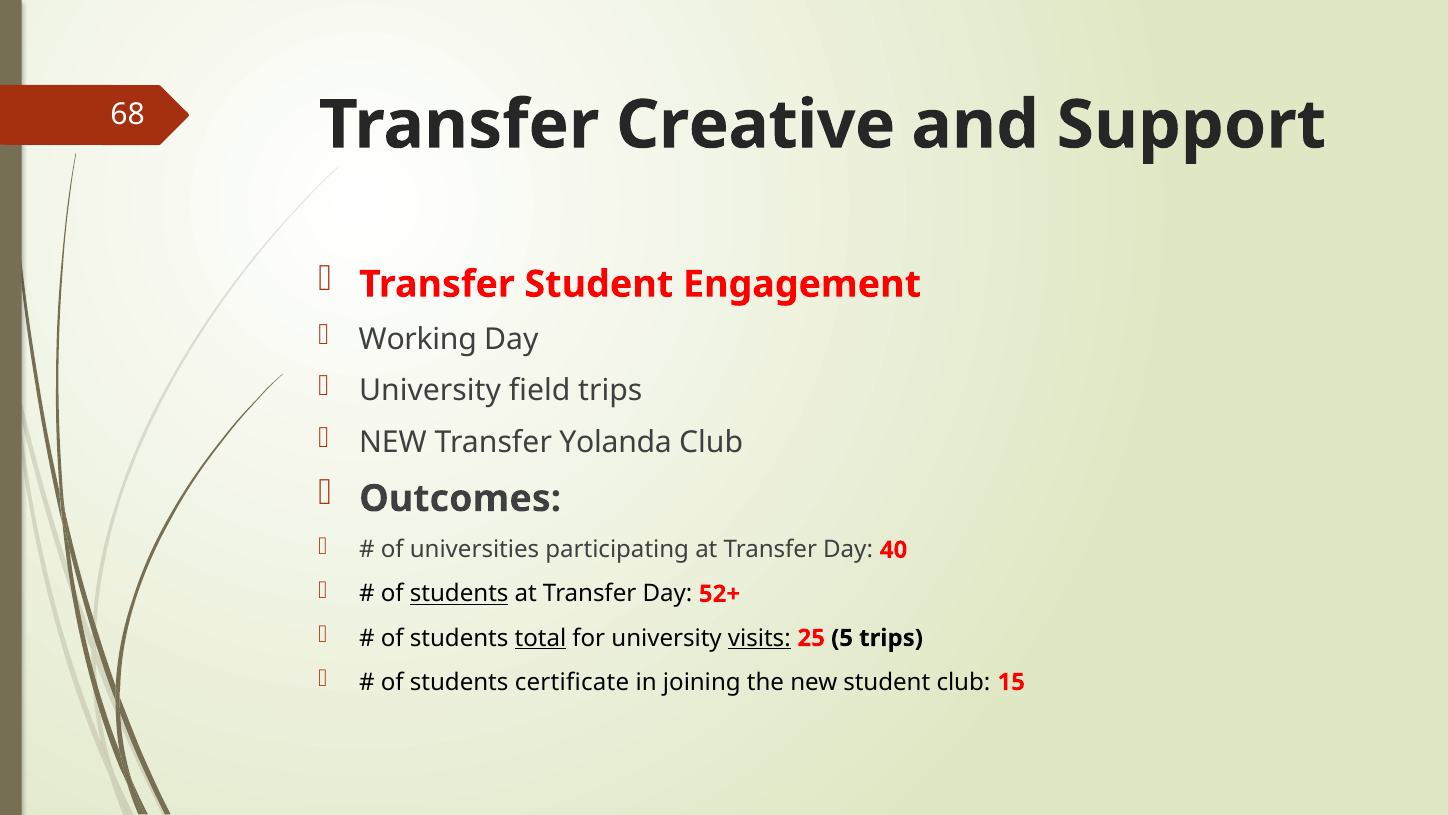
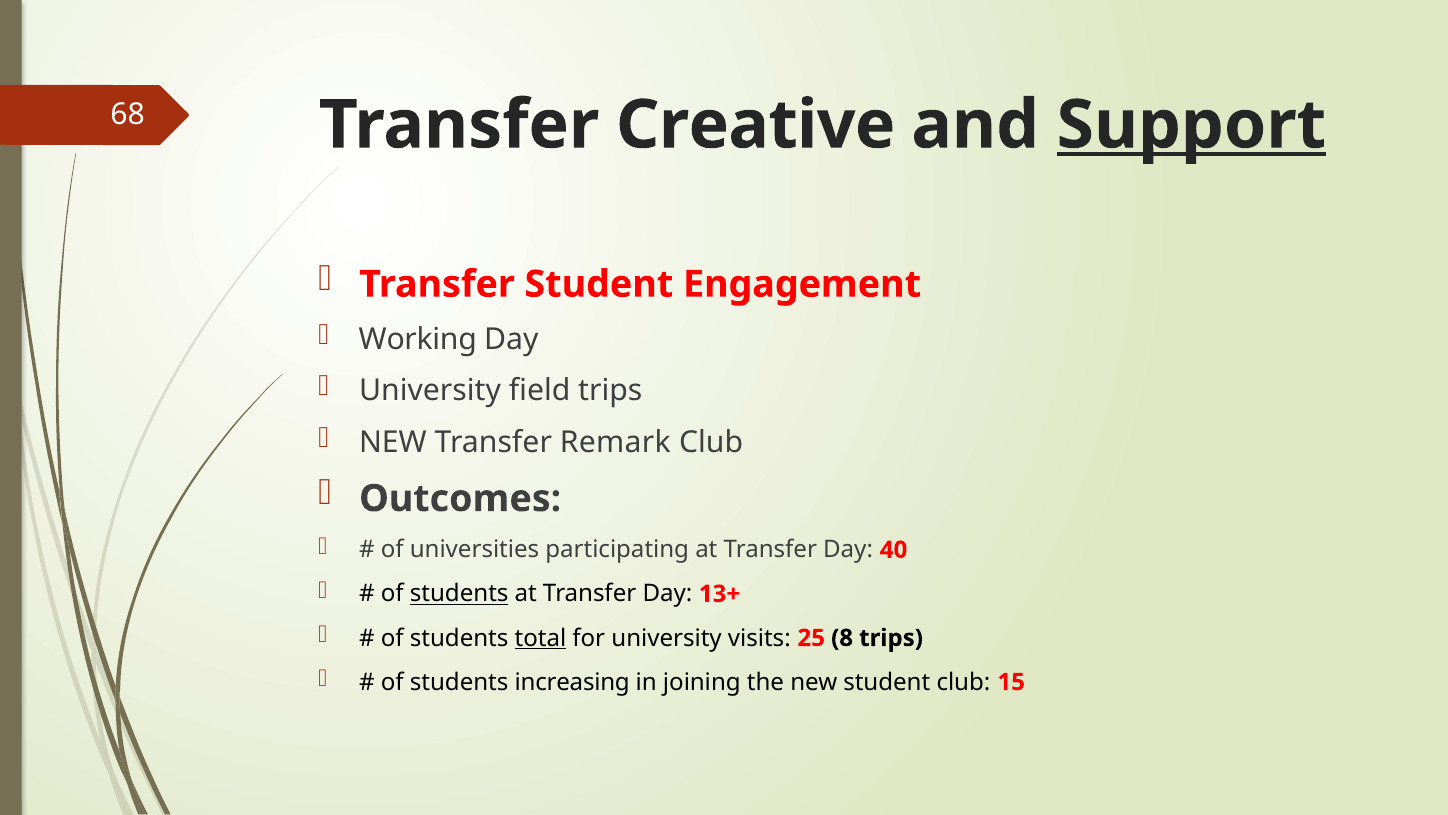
Support underline: none -> present (1191, 125)
Yolanda: Yolanda -> Remark (615, 442)
52+: 52+ -> 13+ (719, 594)
visits underline: present -> none (759, 638)
5: 5 -> 8 (842, 638)
certificate: certificate -> increasing (572, 682)
